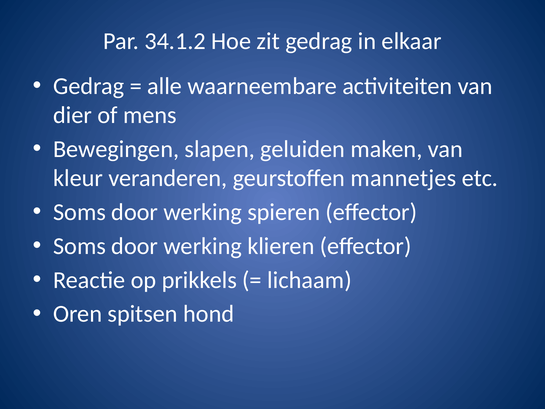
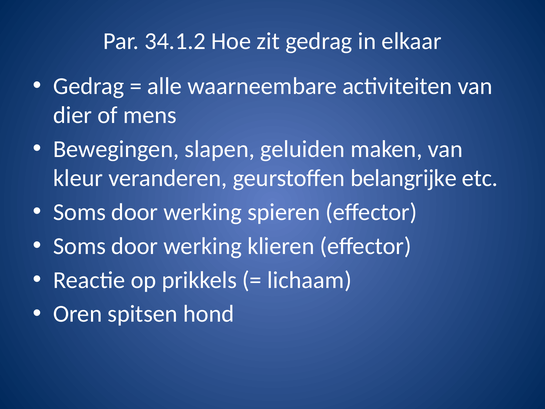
mannetjes: mannetjes -> belangrijke (404, 178)
